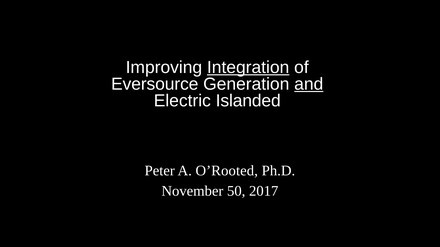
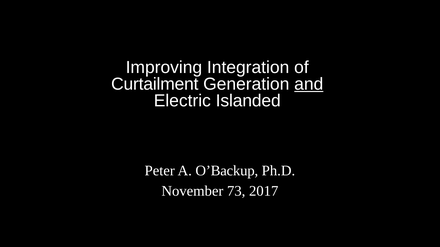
Integration underline: present -> none (248, 68)
Eversource: Eversource -> Curtailment (155, 84)
O’Rooted: O’Rooted -> O’Backup (227, 171)
50: 50 -> 73 (236, 192)
